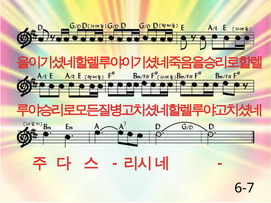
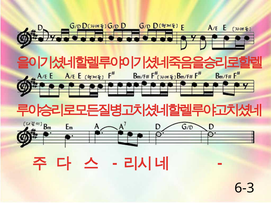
6-7: 6-7 -> 6-3 (244, 188)
